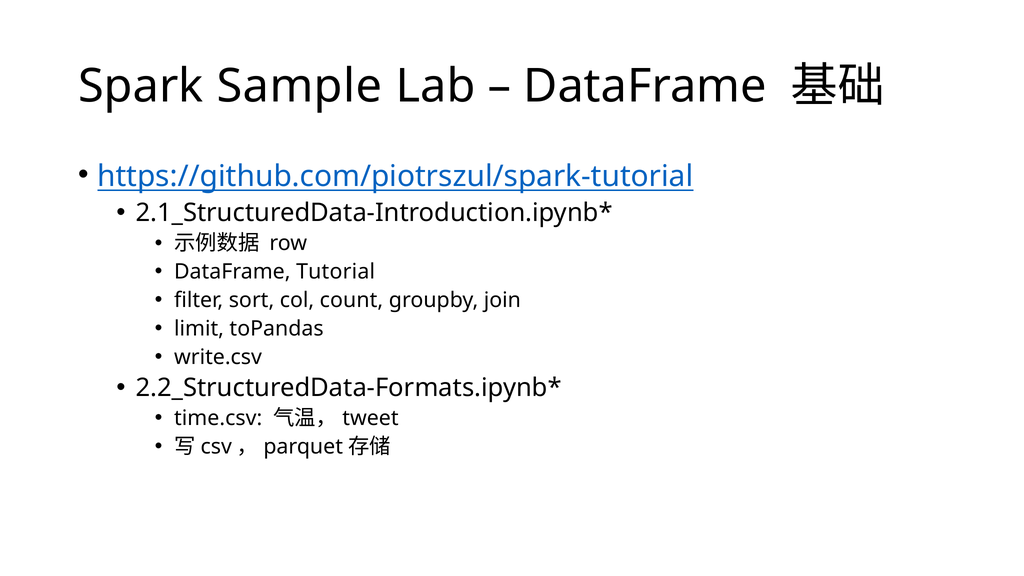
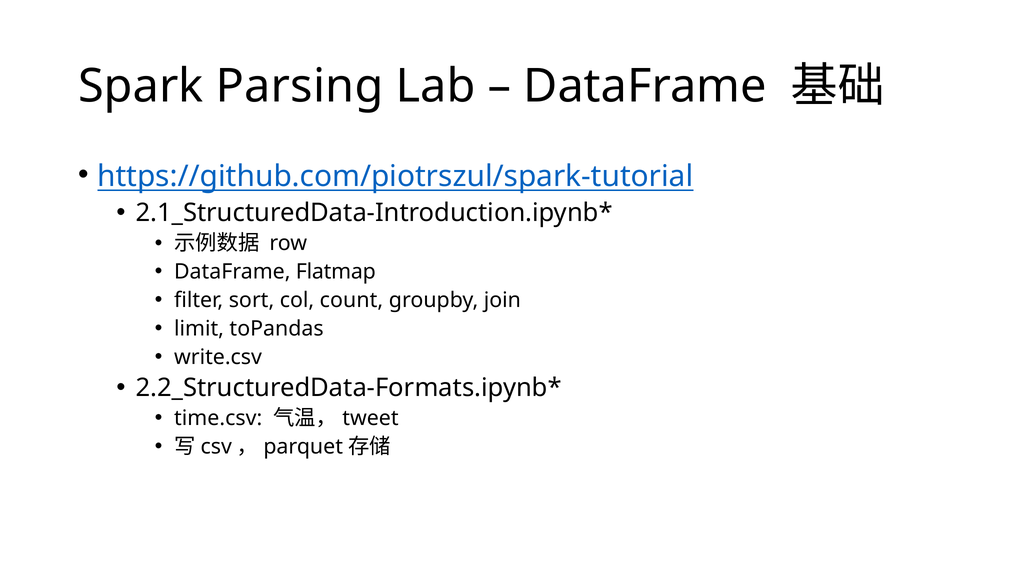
Sample: Sample -> Parsing (300, 86)
Tutorial: Tutorial -> Flatmap (336, 272)
